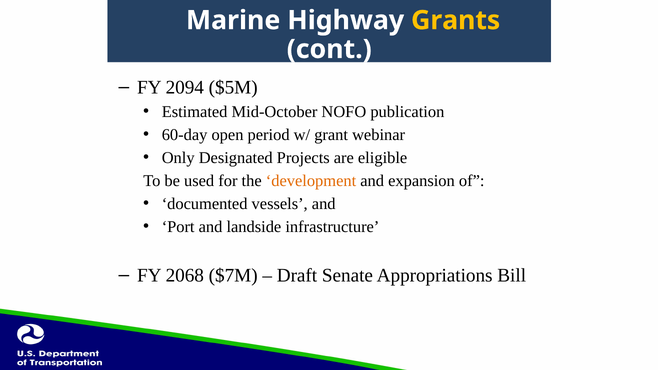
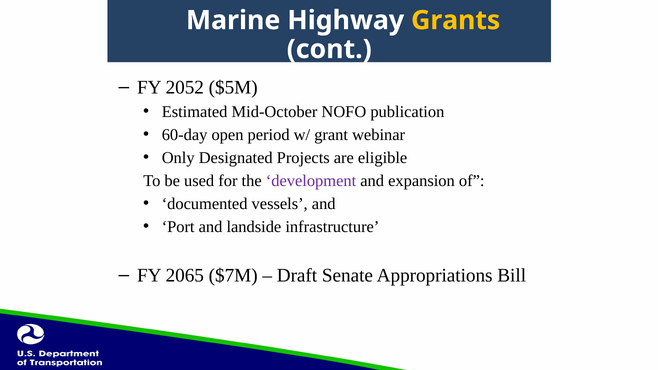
2094: 2094 -> 2052 (185, 87)
development colour: orange -> purple (311, 181)
2068: 2068 -> 2065 (185, 275)
